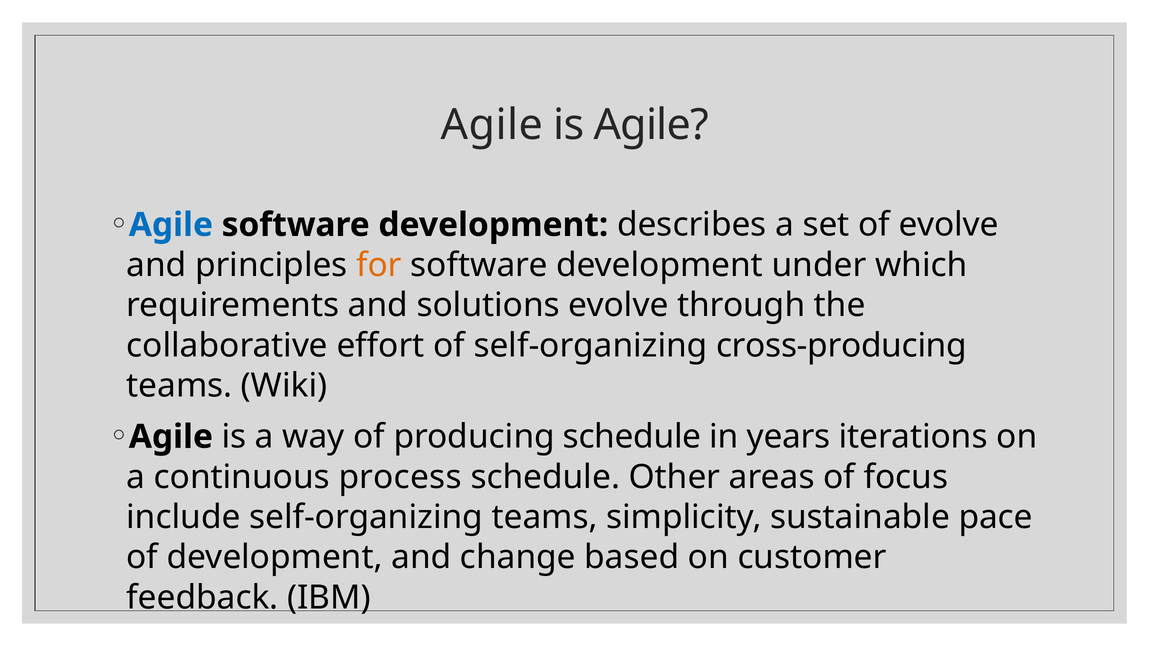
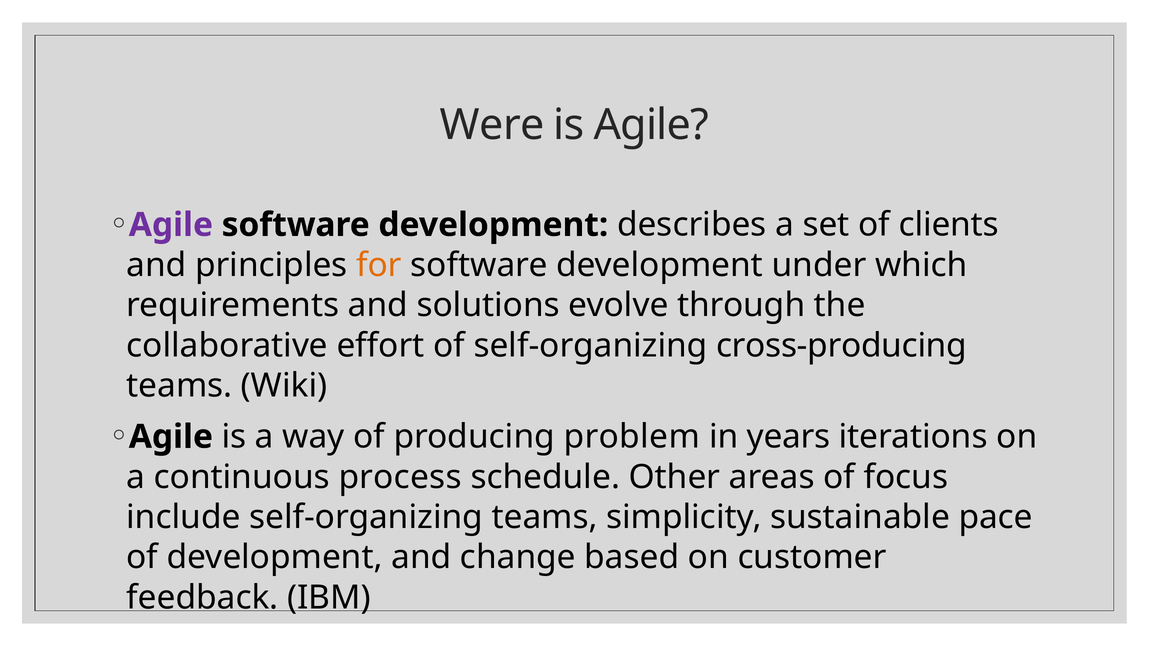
Agile: Agile -> Were (492, 125)
Agile colour: blue -> purple (171, 225)
of evolve: evolve -> clients (949, 225)
producing schedule: schedule -> problem (632, 437)
